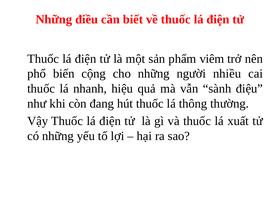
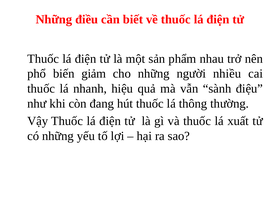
viêm: viêm -> nhau (212, 59)
cộng: cộng -> giảm (94, 74)
